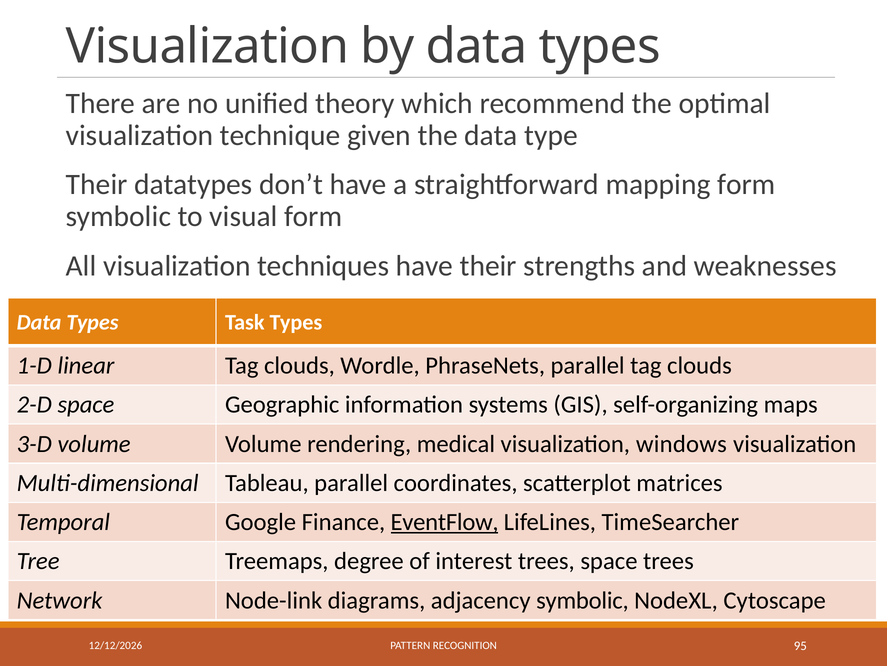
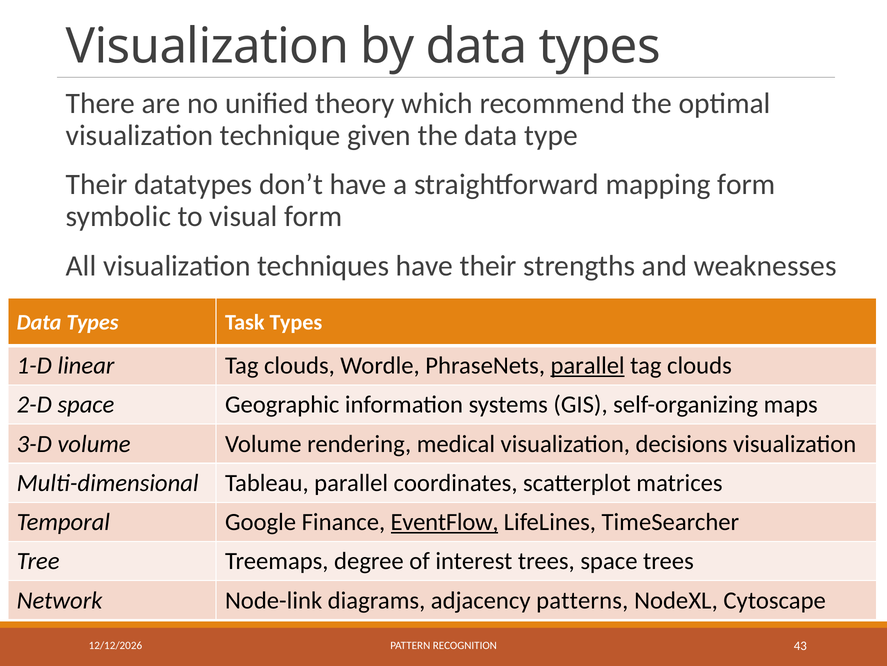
parallel underline: none -> present (588, 365)
windows: windows -> decisions (682, 443)
adjacency symbolic: symbolic -> patterns (582, 600)
95: 95 -> 43 (800, 645)
